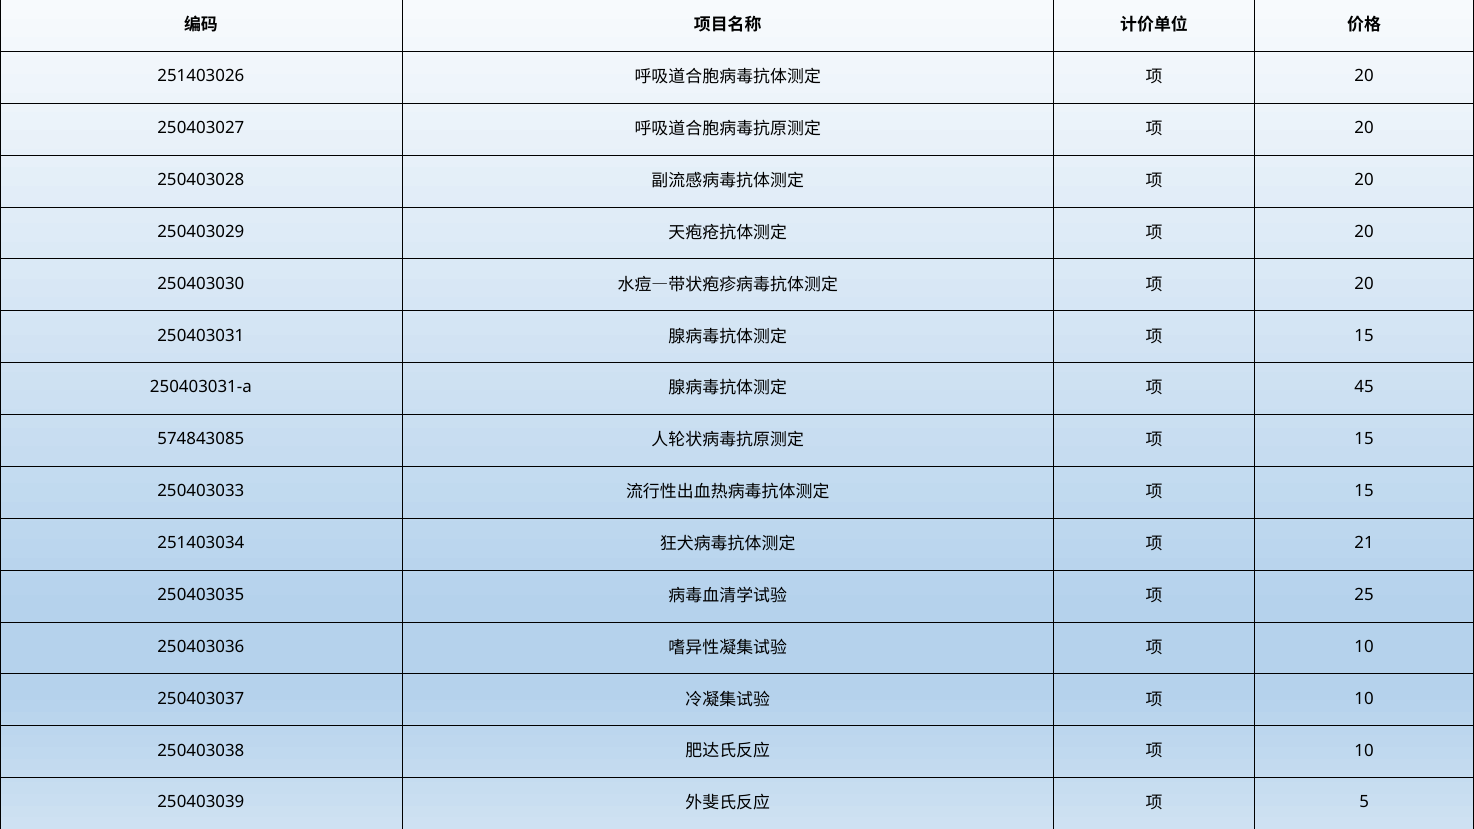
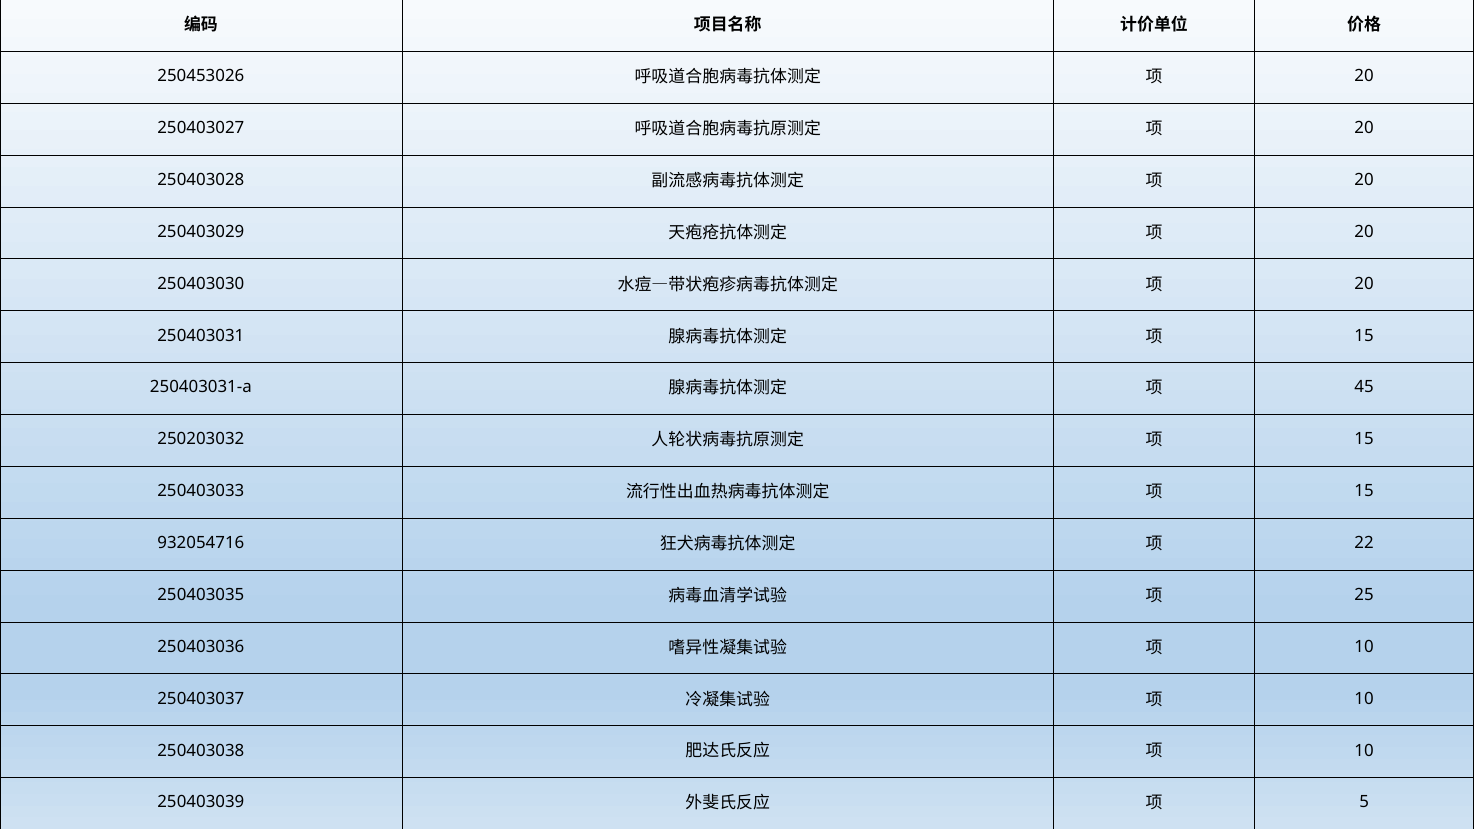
251403026: 251403026 -> 250453026 (201, 76)
574843085: 574843085 -> 250203032 (201, 439)
251403034: 251403034 -> 932054716 (201, 543)
21: 21 -> 22 (1364, 543)
